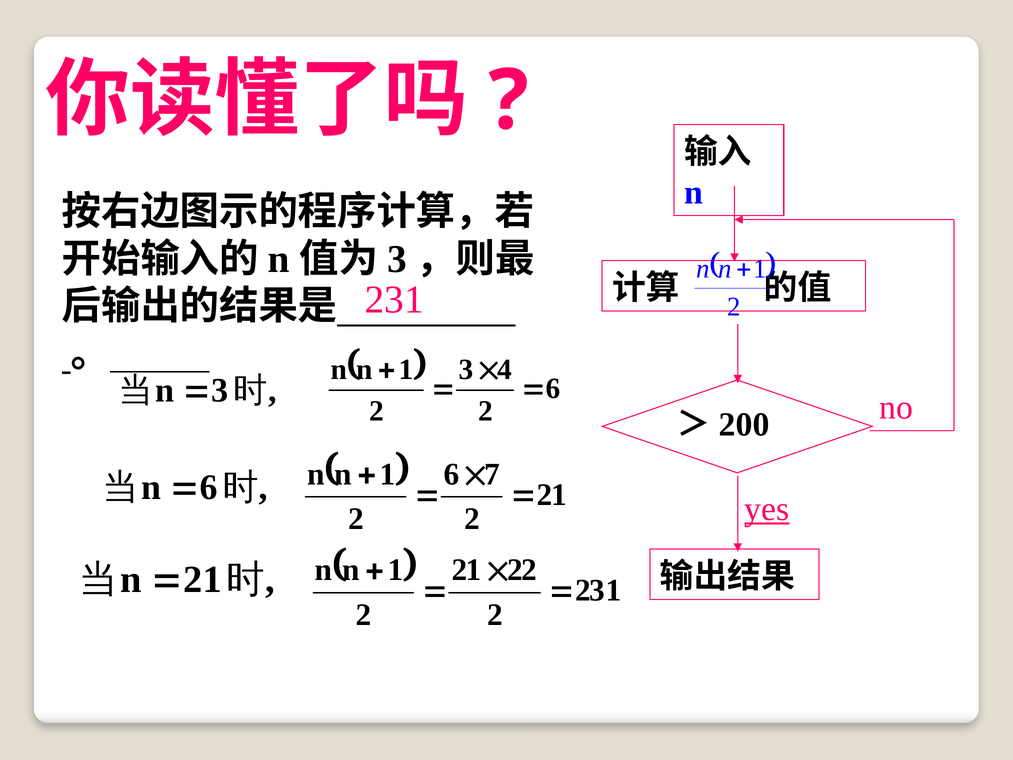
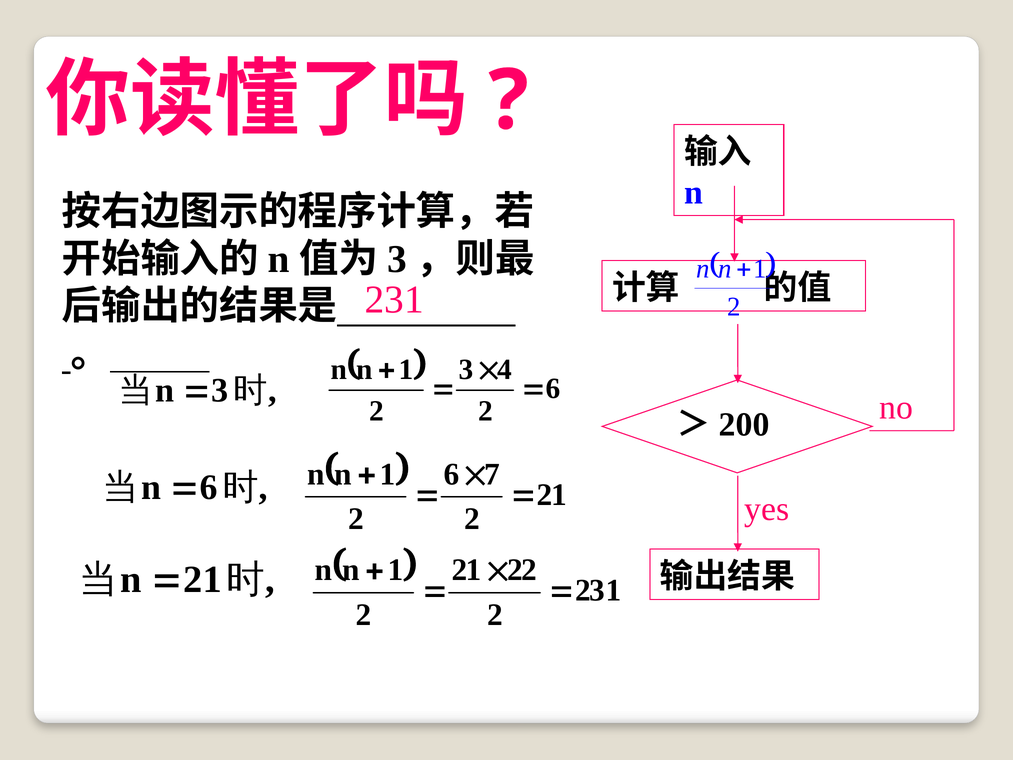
yes underline: present -> none (767, 509)
